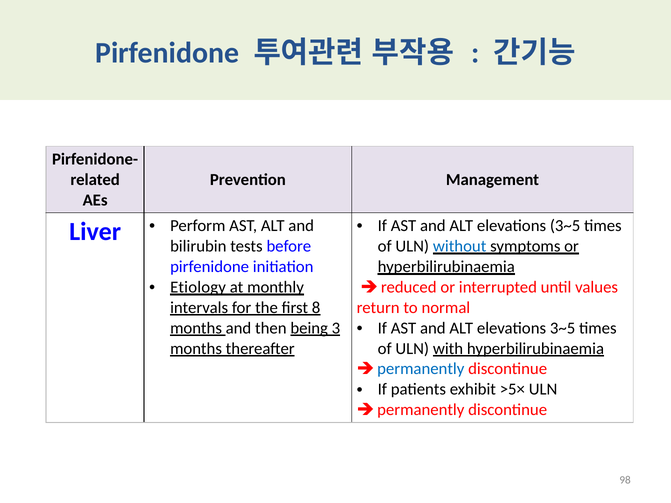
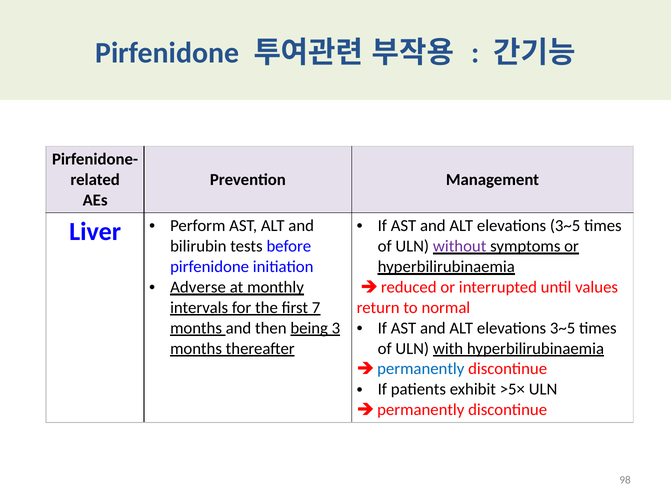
without colour: blue -> purple (460, 246)
Etiology: Etiology -> Adverse (198, 287)
8: 8 -> 7 (316, 308)
